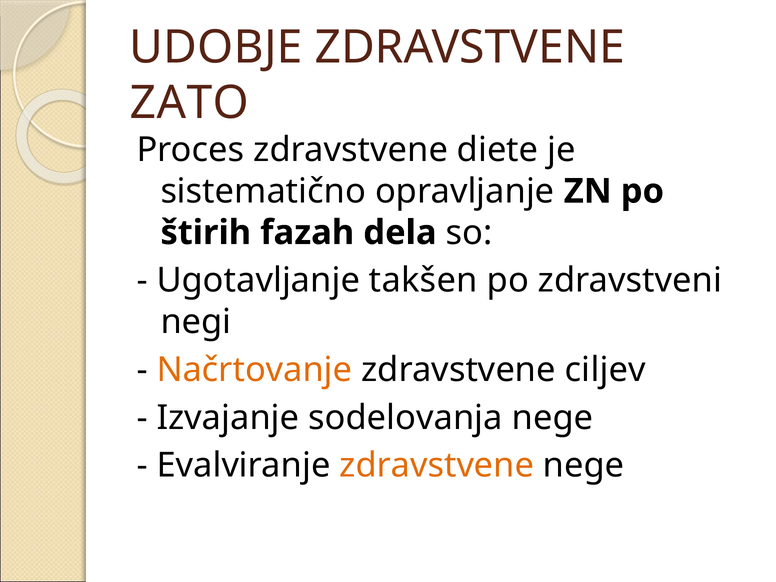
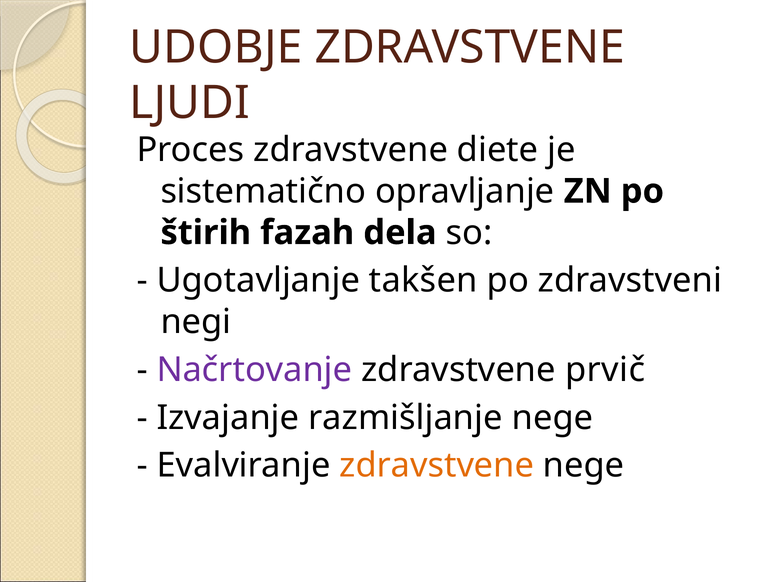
ZATO: ZATO -> LJUDI (190, 103)
Načrtovanje colour: orange -> purple (254, 370)
ciljev: ciljev -> prvič (605, 370)
sodelovanja: sodelovanja -> razmišljanje (405, 418)
